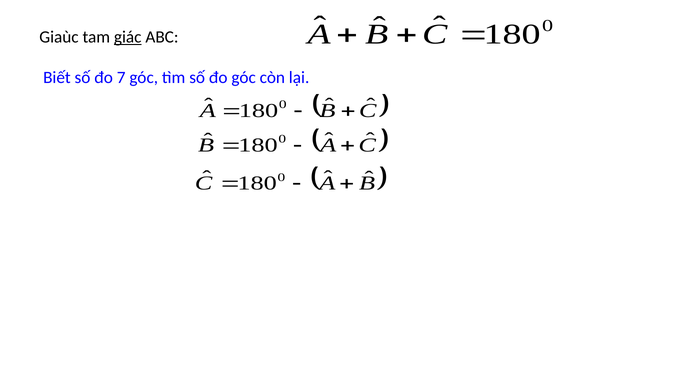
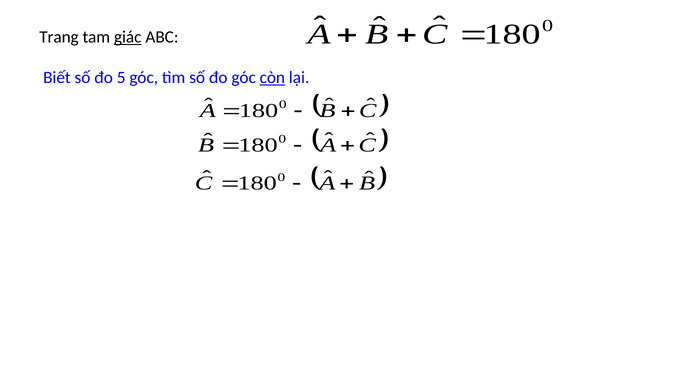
Giaùc: Giaùc -> Trang (59, 37)
7: 7 -> 5 (121, 78)
còn underline: none -> present (272, 78)
